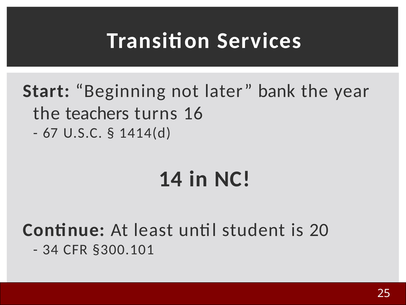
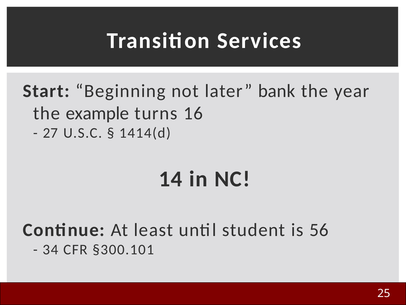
teachers: teachers -> example (97, 113)
67: 67 -> 27 (50, 133)
20: 20 -> 56 (319, 230)
